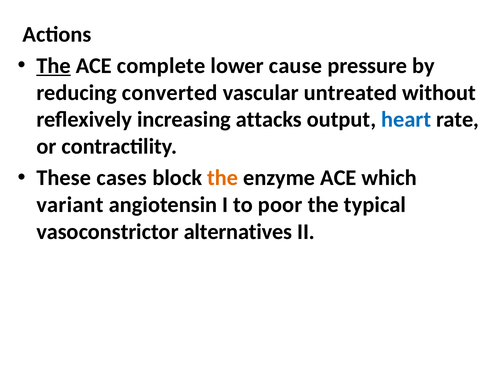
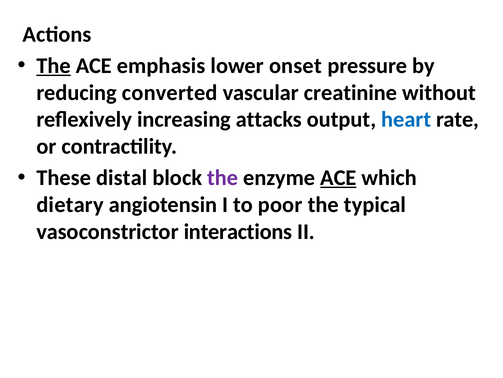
complete: complete -> emphasis (161, 66)
cause: cause -> onset (295, 66)
untreated: untreated -> creatinine (351, 92)
cases: cases -> distal (122, 178)
the colour: orange -> purple (223, 178)
ACE underline: none -> present (338, 178)
variant: variant -> dietary (70, 204)
alternatives: alternatives -> interactions (238, 231)
